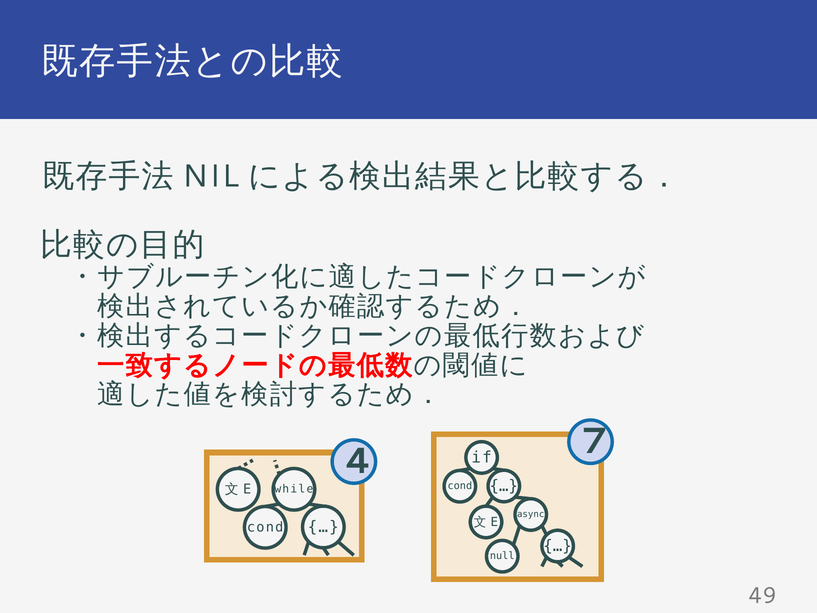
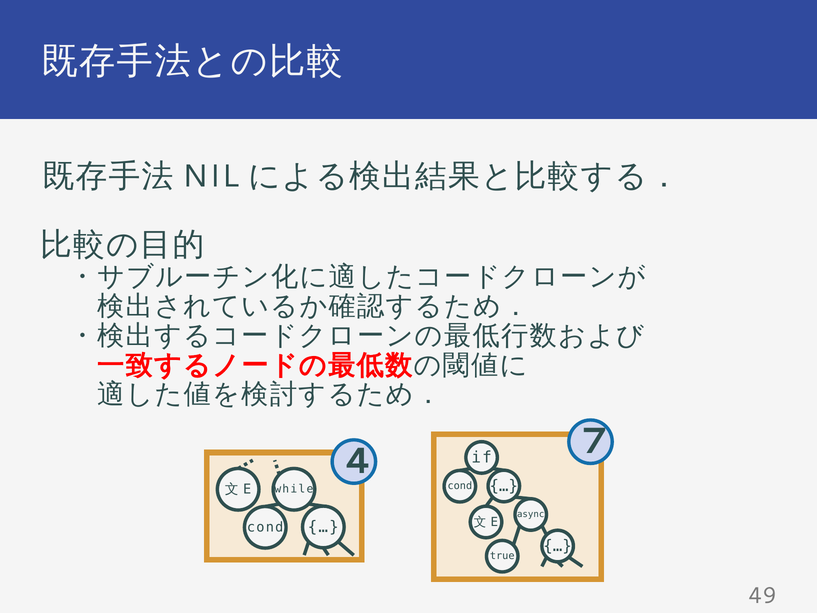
null: null -> true (502, 556)
